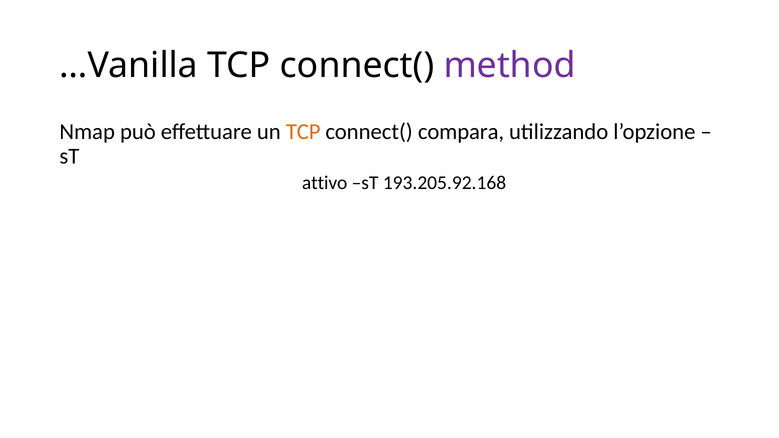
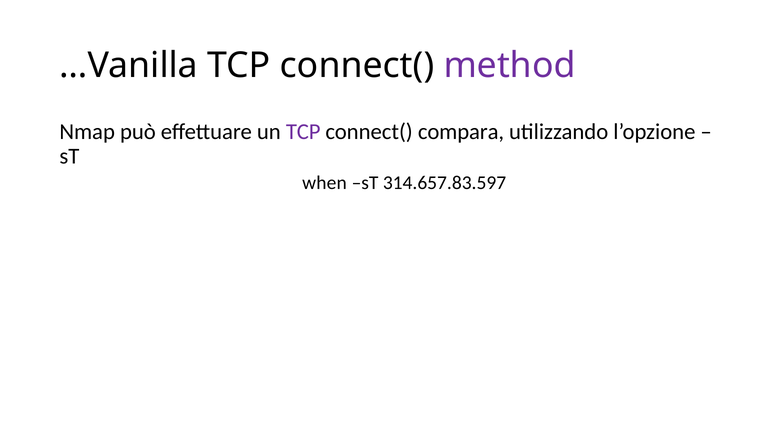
TCP colour: orange -> purple (303, 132)
attivo: attivo -> when (325, 183)
193.205.92.168: 193.205.92.168 -> 314.657.83.597 (444, 183)
